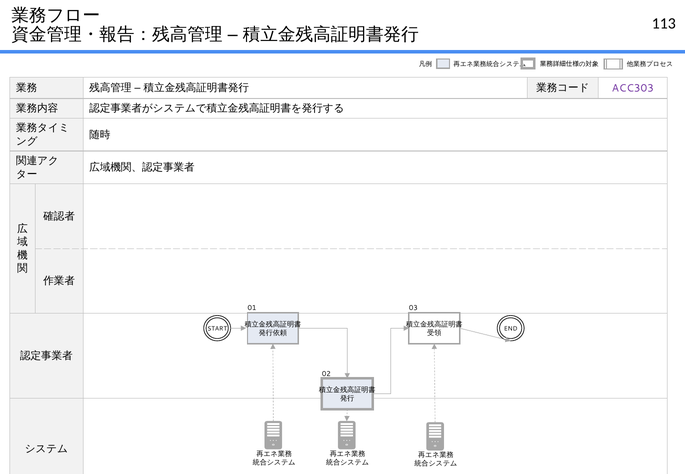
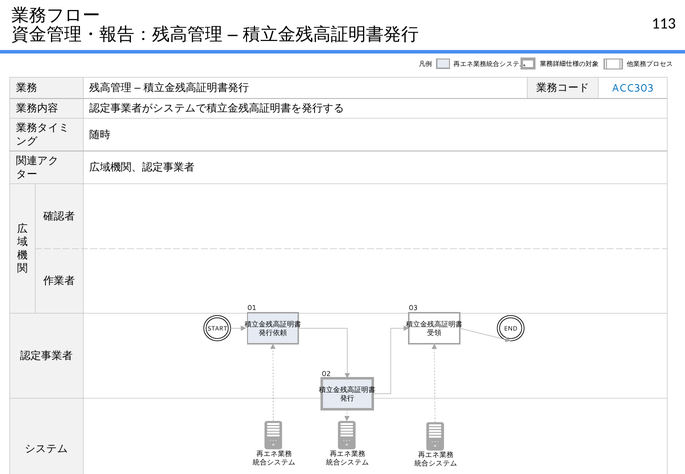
ACC303 colour: purple -> blue (633, 89)
